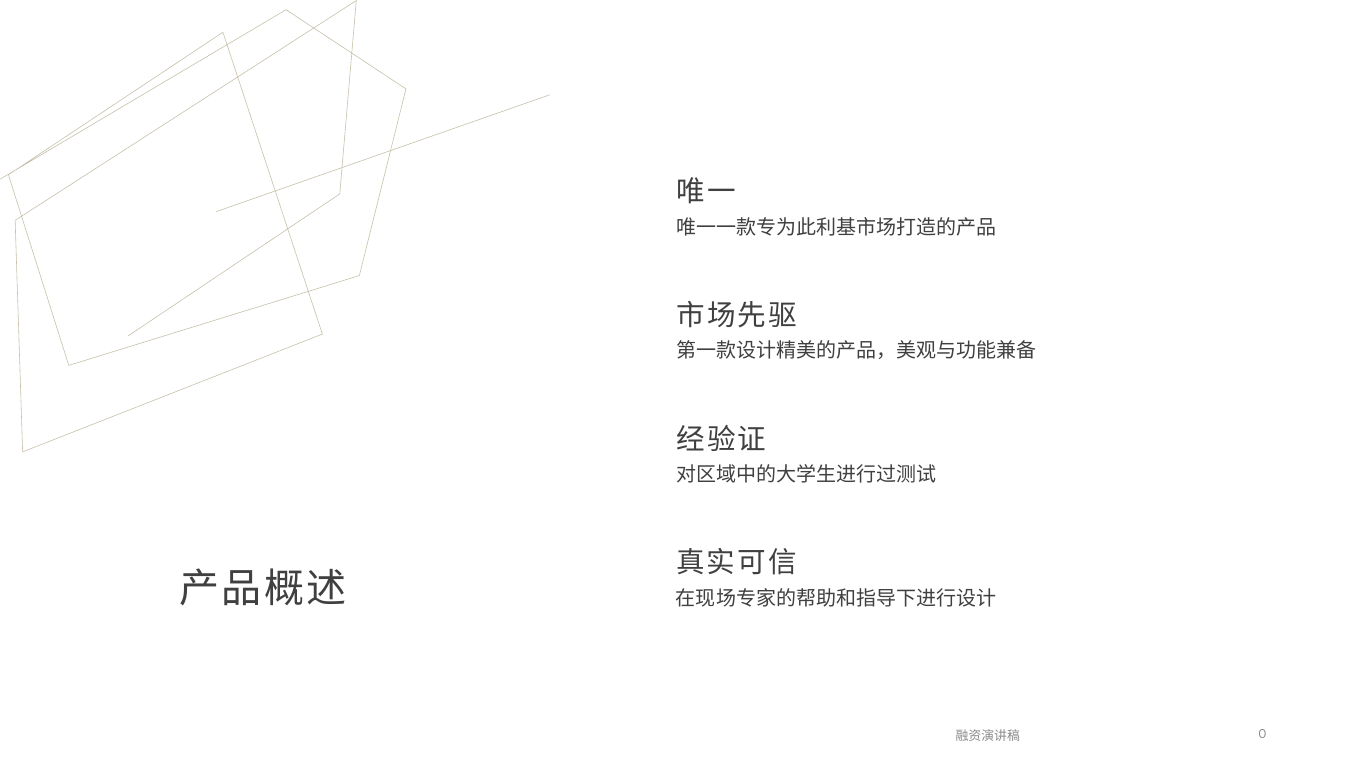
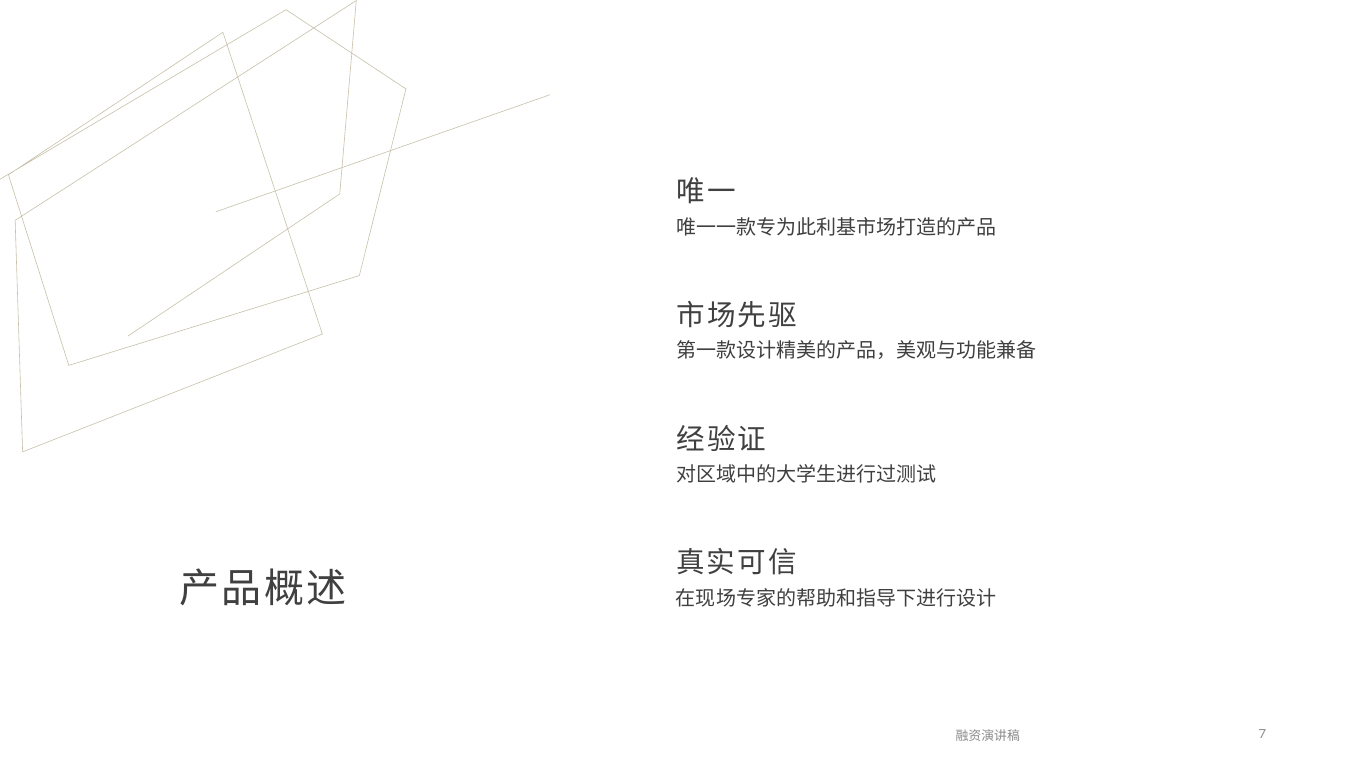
0: 0 -> 7 (1262, 735)
